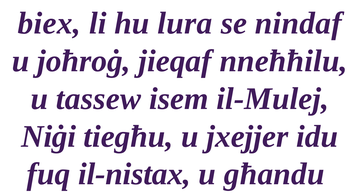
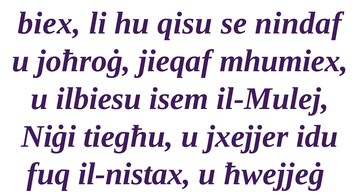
lura: lura -> qisu (185, 23)
nneħħilu: nneħħilu -> mhumiex (284, 61)
tassew: tassew -> ilbiesu (99, 99)
għandu: għandu -> ħwejjeġ (274, 174)
